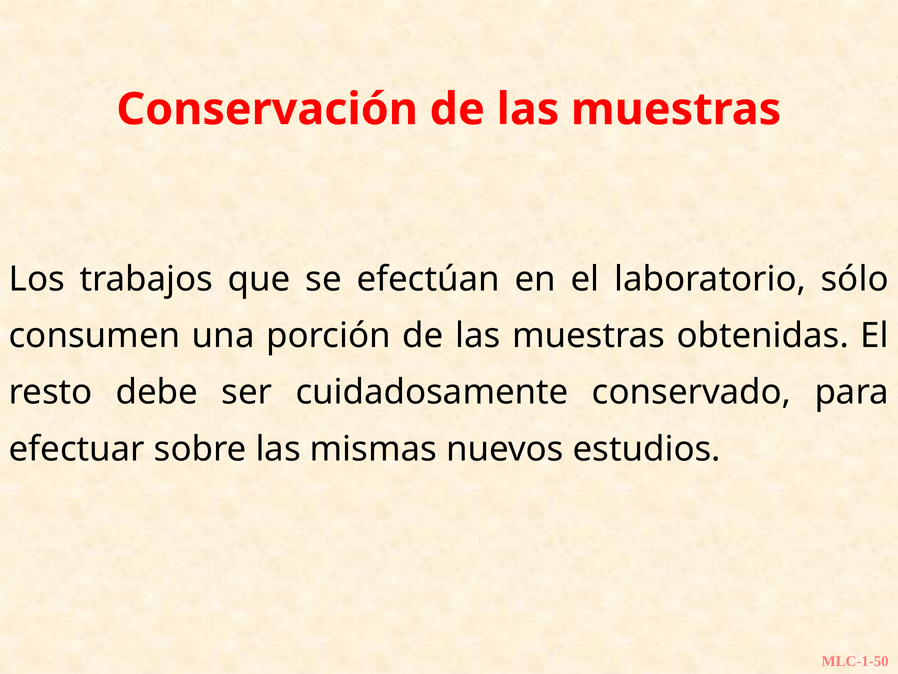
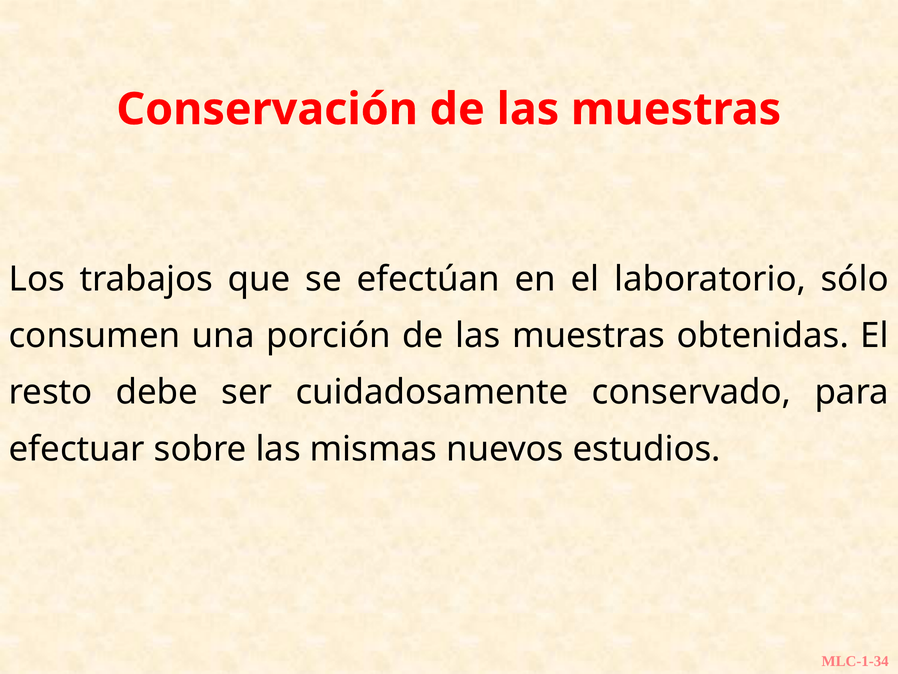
MLC-1-50: MLC-1-50 -> MLC-1-34 (855, 661)
